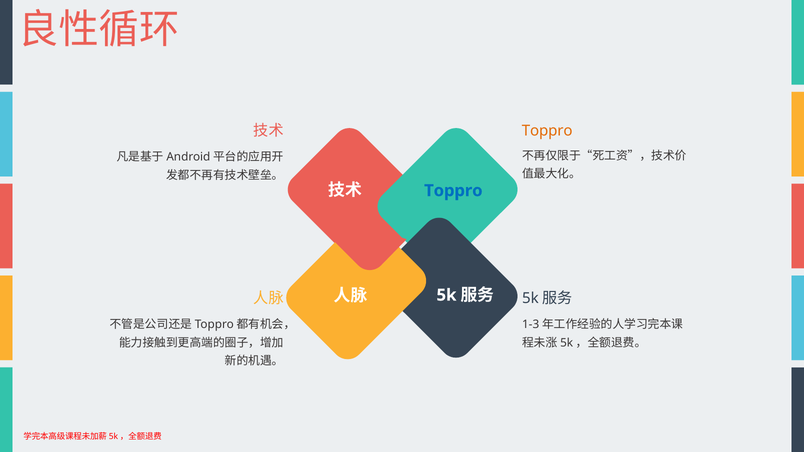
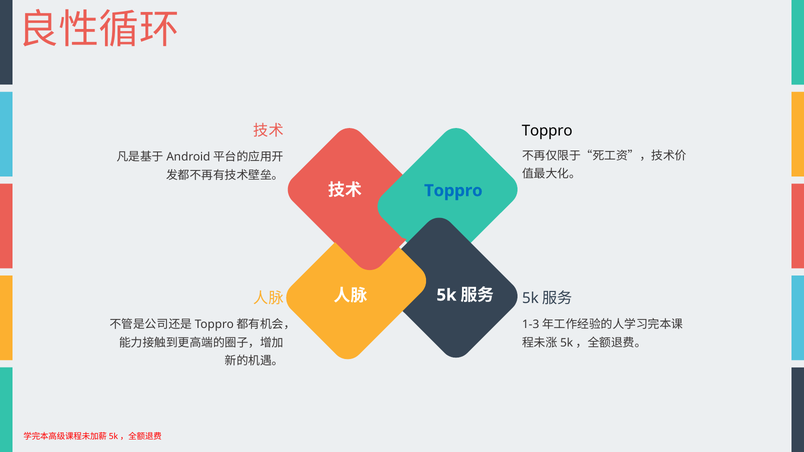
Toppro colour: orange -> black (547, 131)
